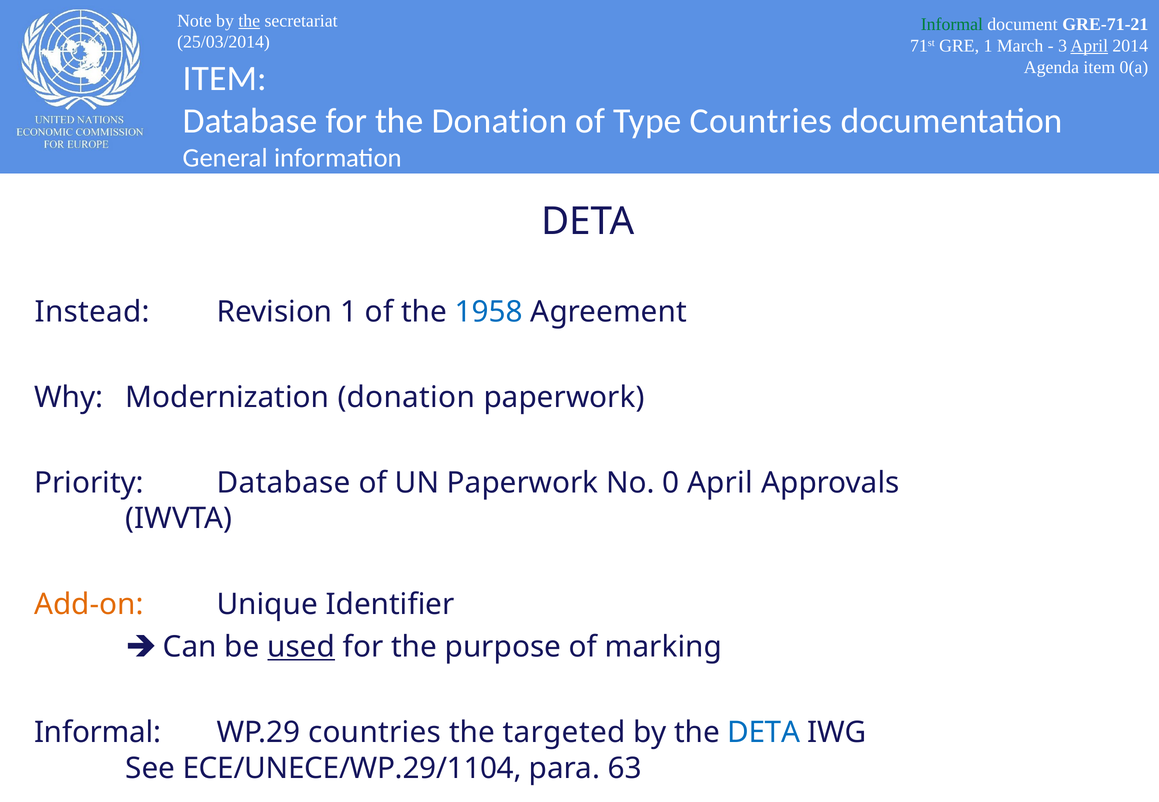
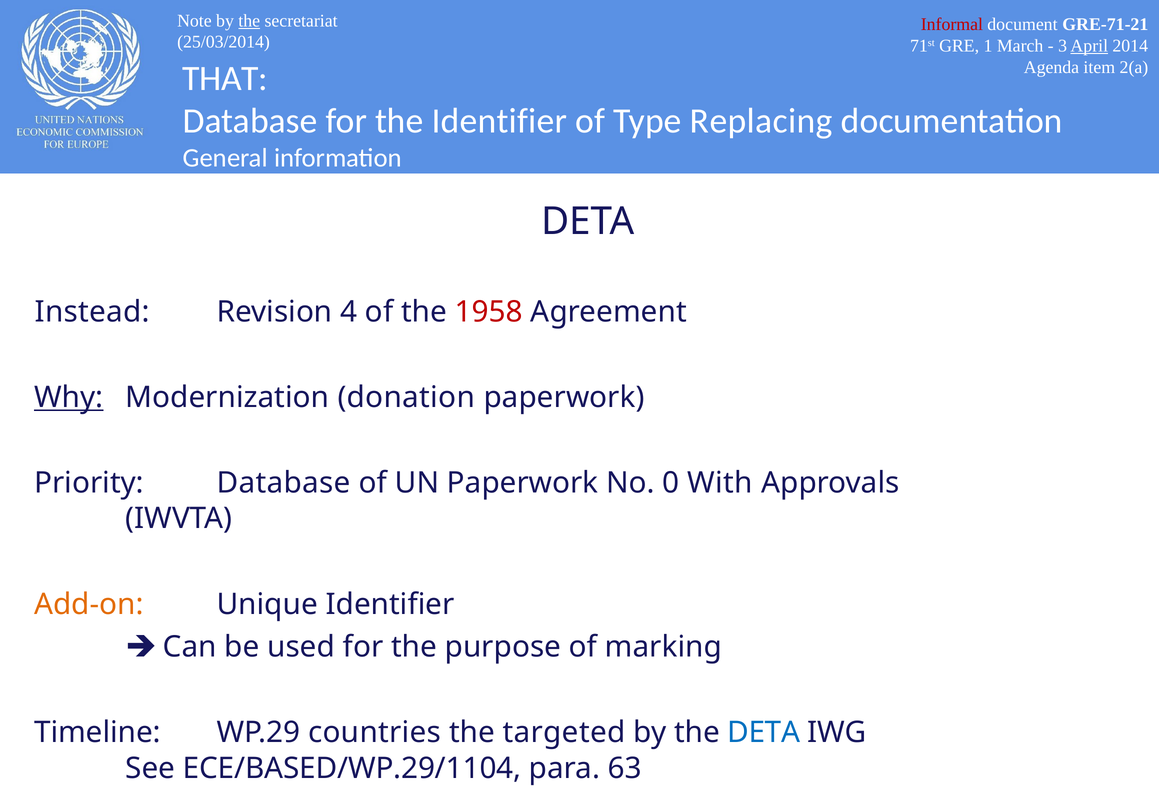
Informal colour: green -> red (952, 24)
0(a: 0(a -> 2(a (1134, 67)
ITEM: ITEM -> THAT (225, 78)
the Donation: Donation -> Identifier (499, 121)
Type Countries: Countries -> Replacing (761, 121)
Revision 1: 1 -> 4 (349, 312)
1958 colour: blue -> red (489, 312)
Why underline: none -> present (69, 398)
0 April: April -> With (720, 483)
used underline: present -> none (301, 647)
Informal: Informal -> Timeline (98, 733)
ECE/UNECE/WP.29/1104: ECE/UNECE/WP.29/1104 -> ECE/BASED/WP.29/1104 (352, 769)
